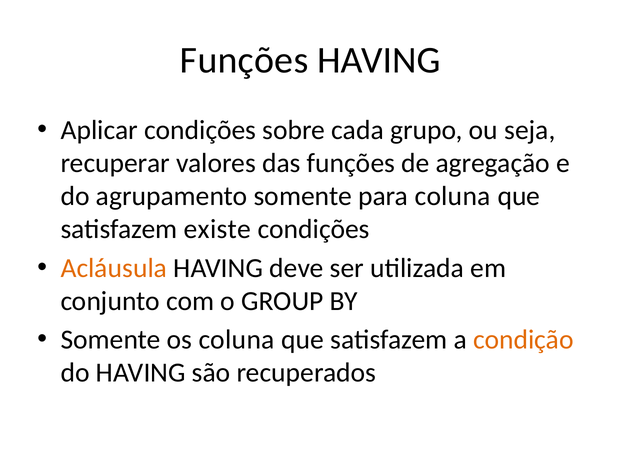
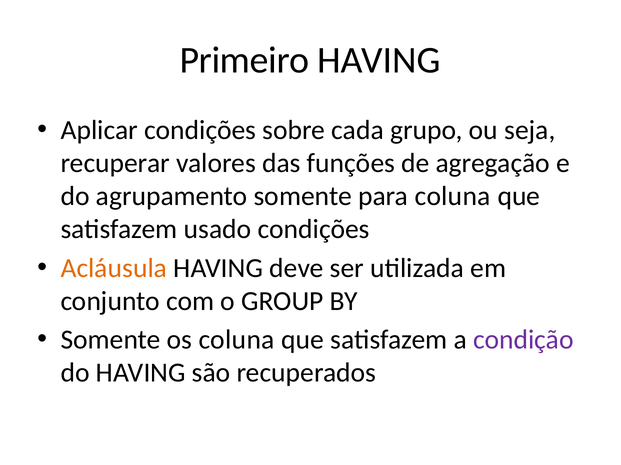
Funções: Funções -> Primeiro (244, 60)
existe: existe -> usado (218, 230)
condição colour: orange -> purple (523, 340)
